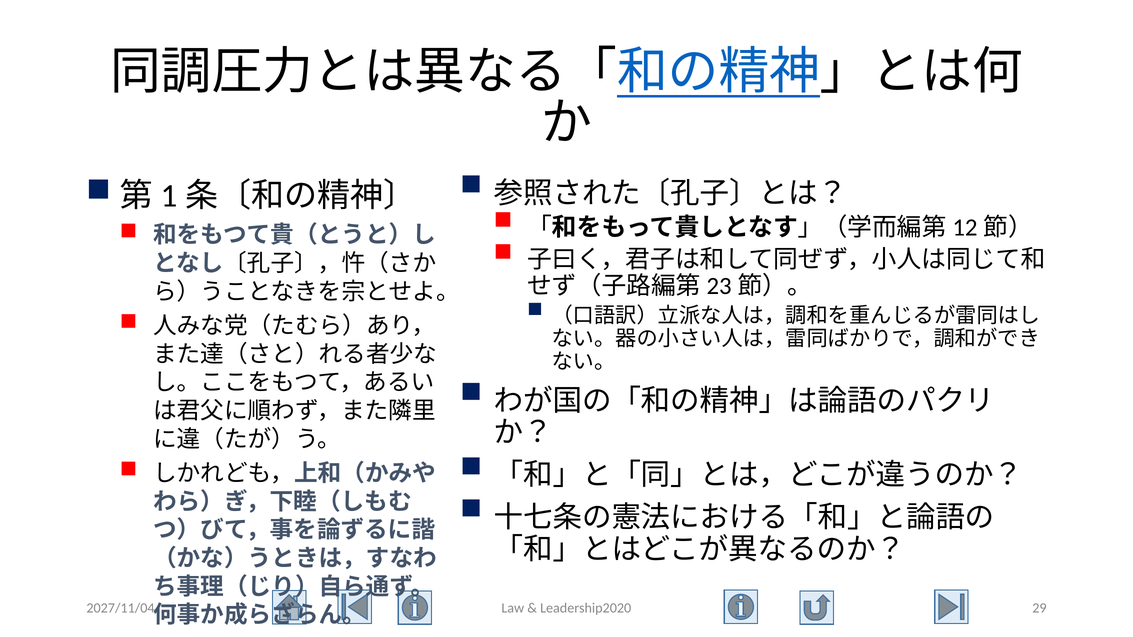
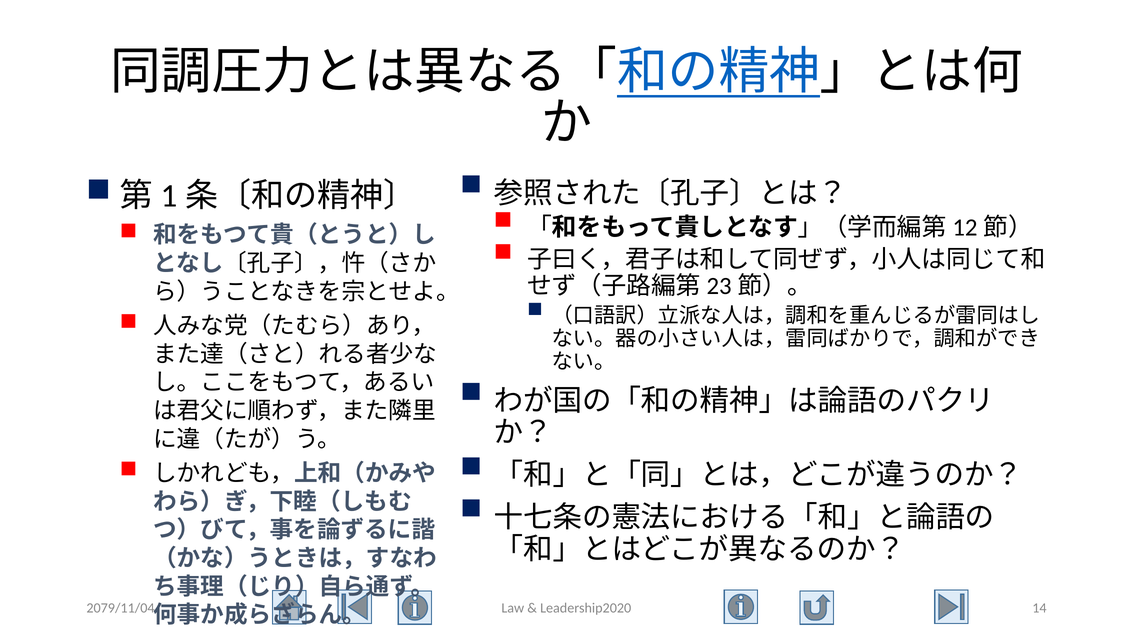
2027/11/04: 2027/11/04 -> 2079/11/04 (120, 609)
29: 29 -> 14 (1039, 608)
